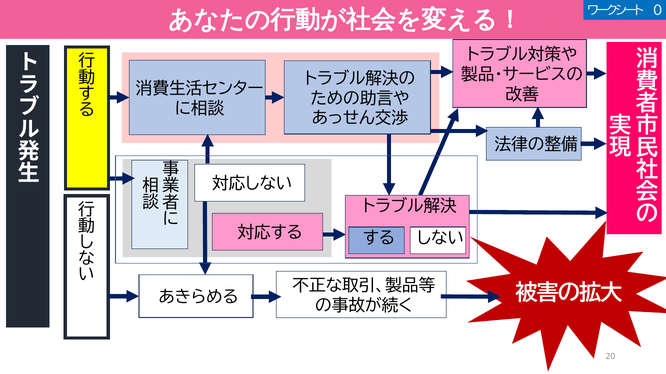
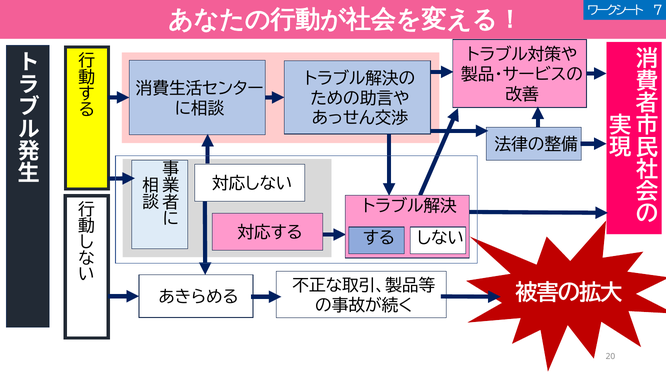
0: 0 -> 7 (658, 11)
